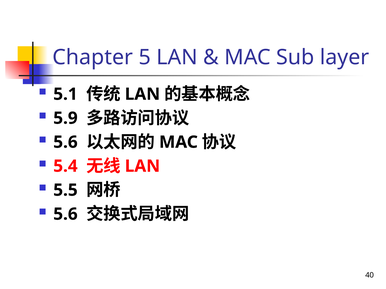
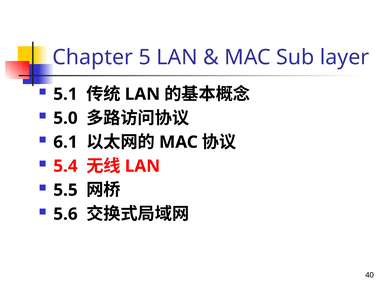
5.9: 5.9 -> 5.0 (65, 118)
5.6: 5.6 -> 6.1 (65, 142)
